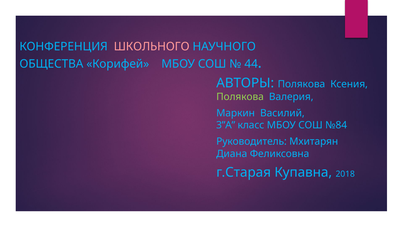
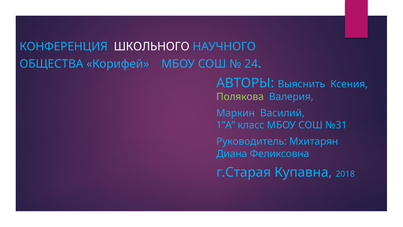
ШКОЛЬНОГО colour: pink -> white (152, 46)
44: 44 -> 24 (251, 64)
АВТОРЫ Полякова: Полякова -> Выяснить (301, 84)
3”A: 3”A -> 1”A (226, 125)
№84: №84 -> №31 (336, 125)
